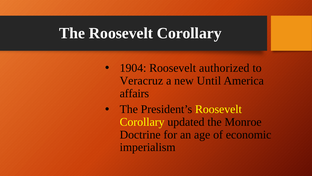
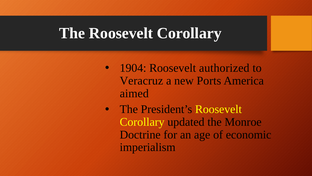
Until: Until -> Ports (209, 80)
affairs: affairs -> aimed (134, 93)
